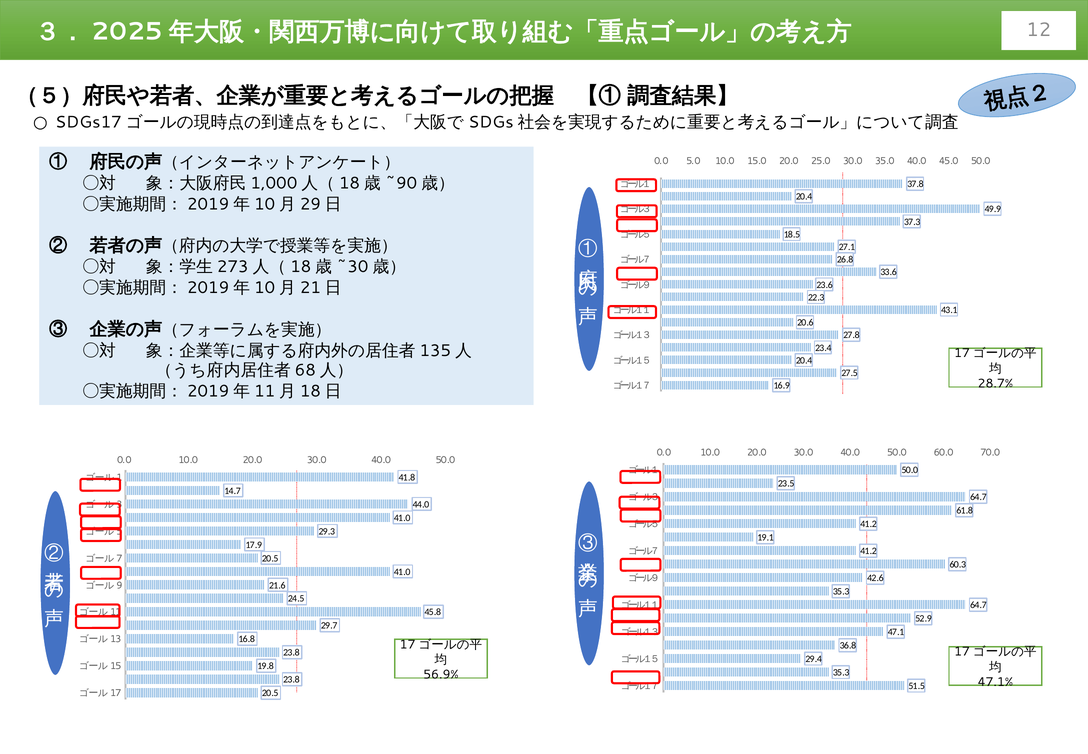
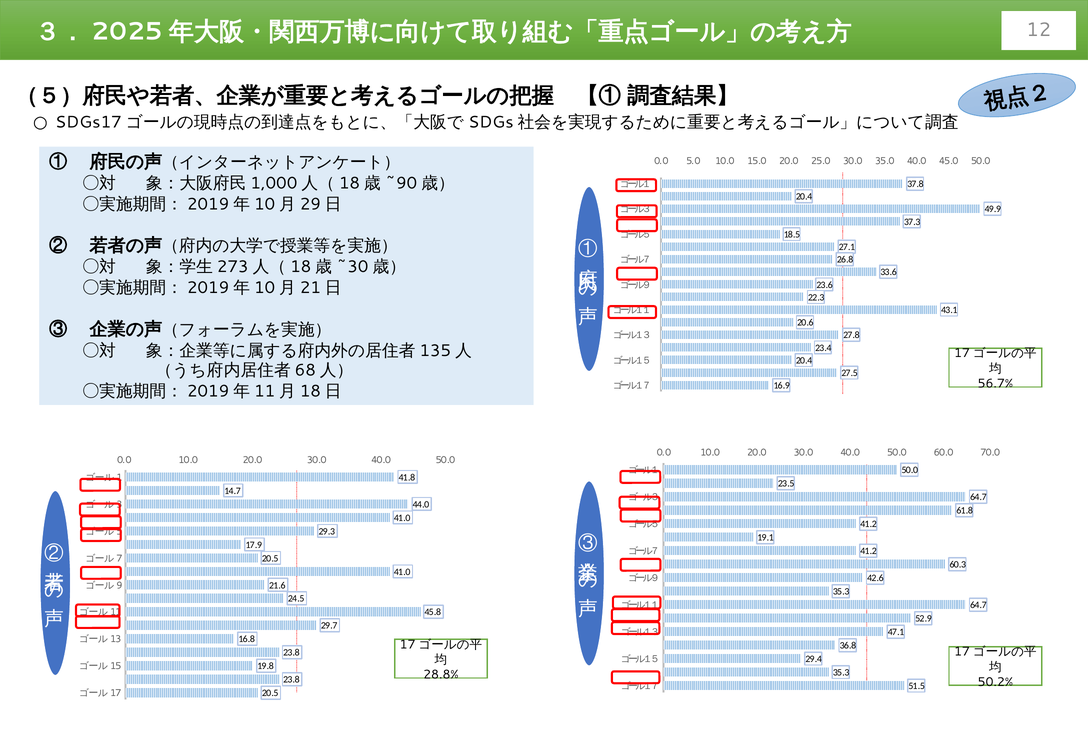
28.7%: 28.7% -> 56.7% (995, 383)
56.9%: 56.9% -> 28.8% (441, 674)
47.1%: 47.1% -> 50.2% (995, 681)
